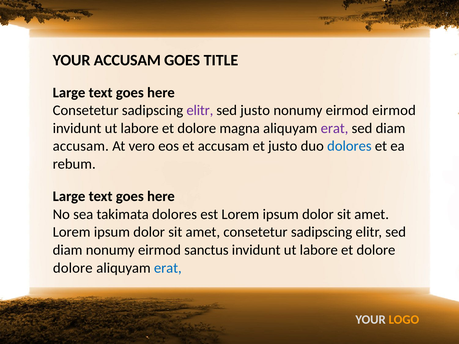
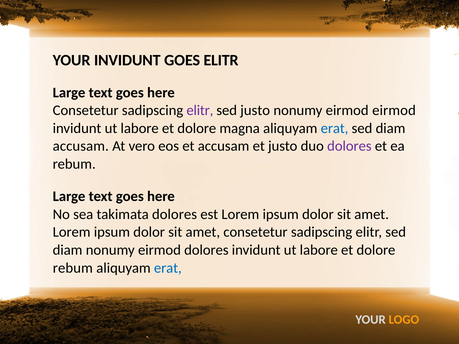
YOUR ACCUSAM: ACCUSAM -> INVIDUNT (127, 60)
GOES TITLE: TITLE -> ELITR (221, 60)
erat colour: purple -> blue (335, 128)
dolores colour: blue -> purple (349, 146)
eirmod sanctus: sanctus -> dolores (206, 250)
dolore: dolore -> rebum (73, 268)
